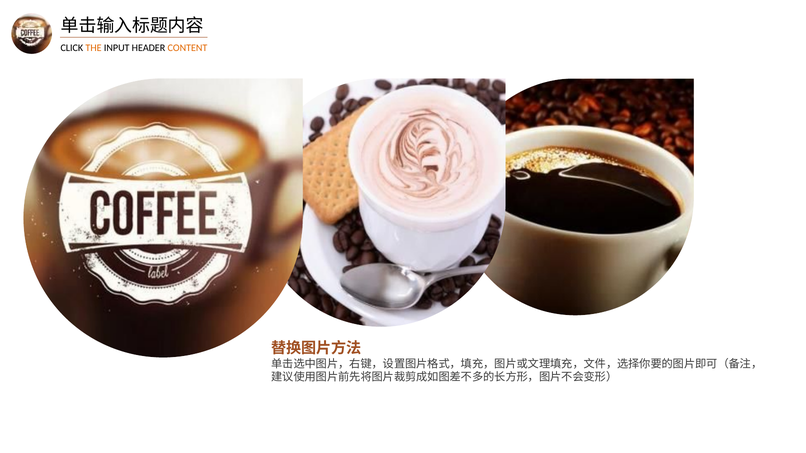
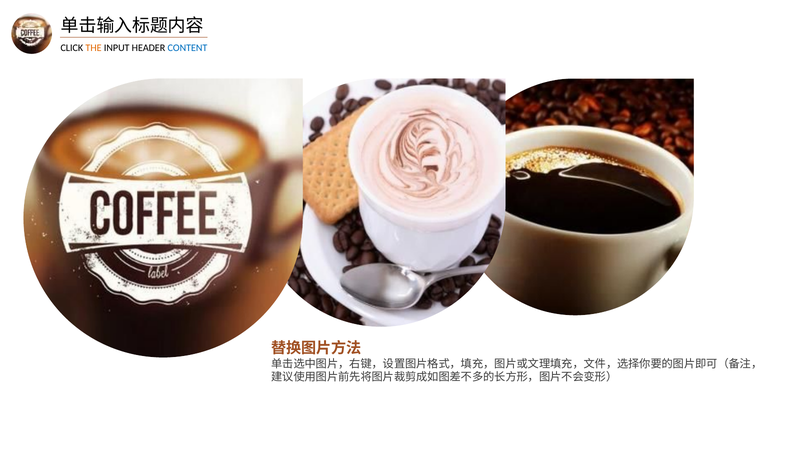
CONTENT colour: orange -> blue (187, 48)
